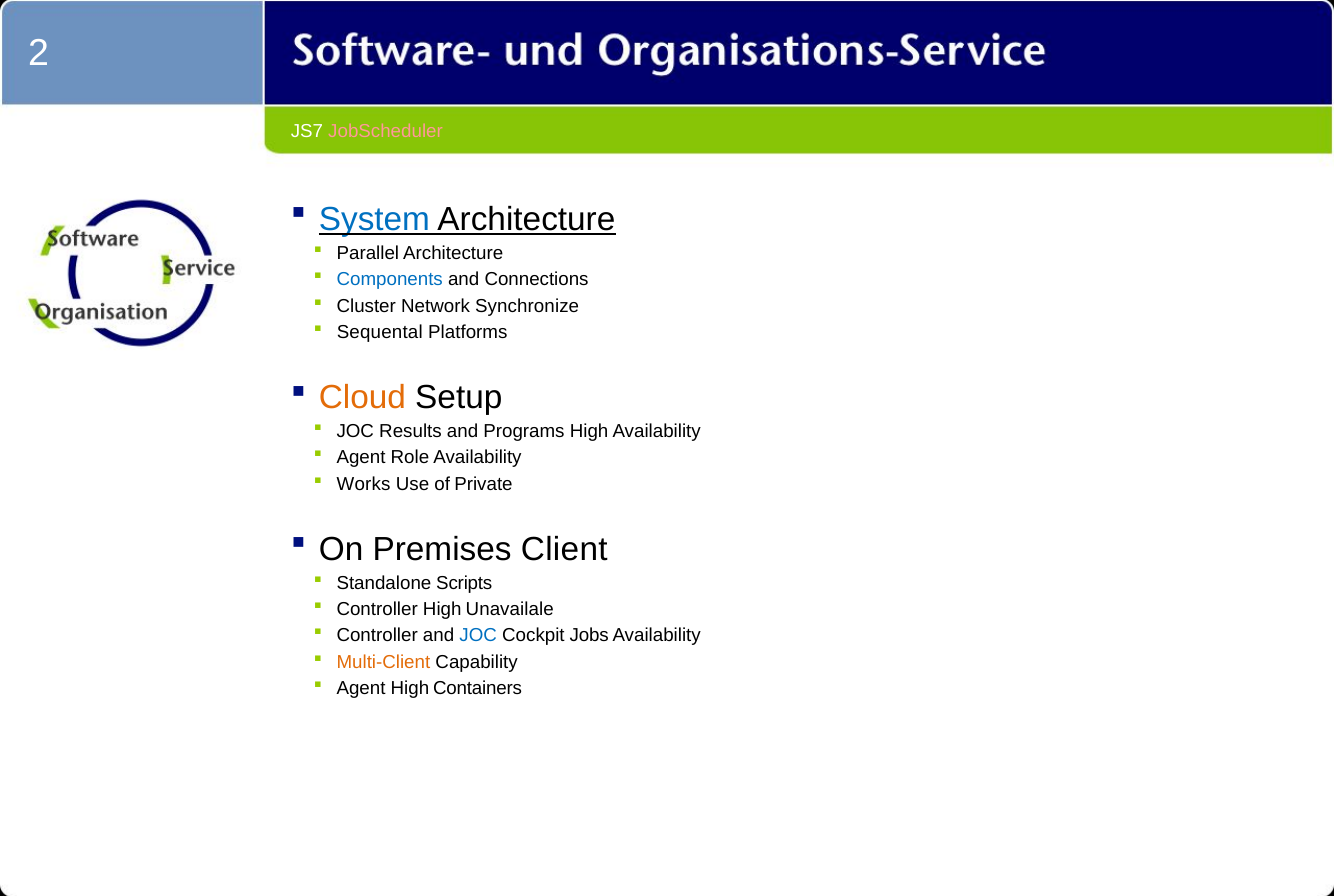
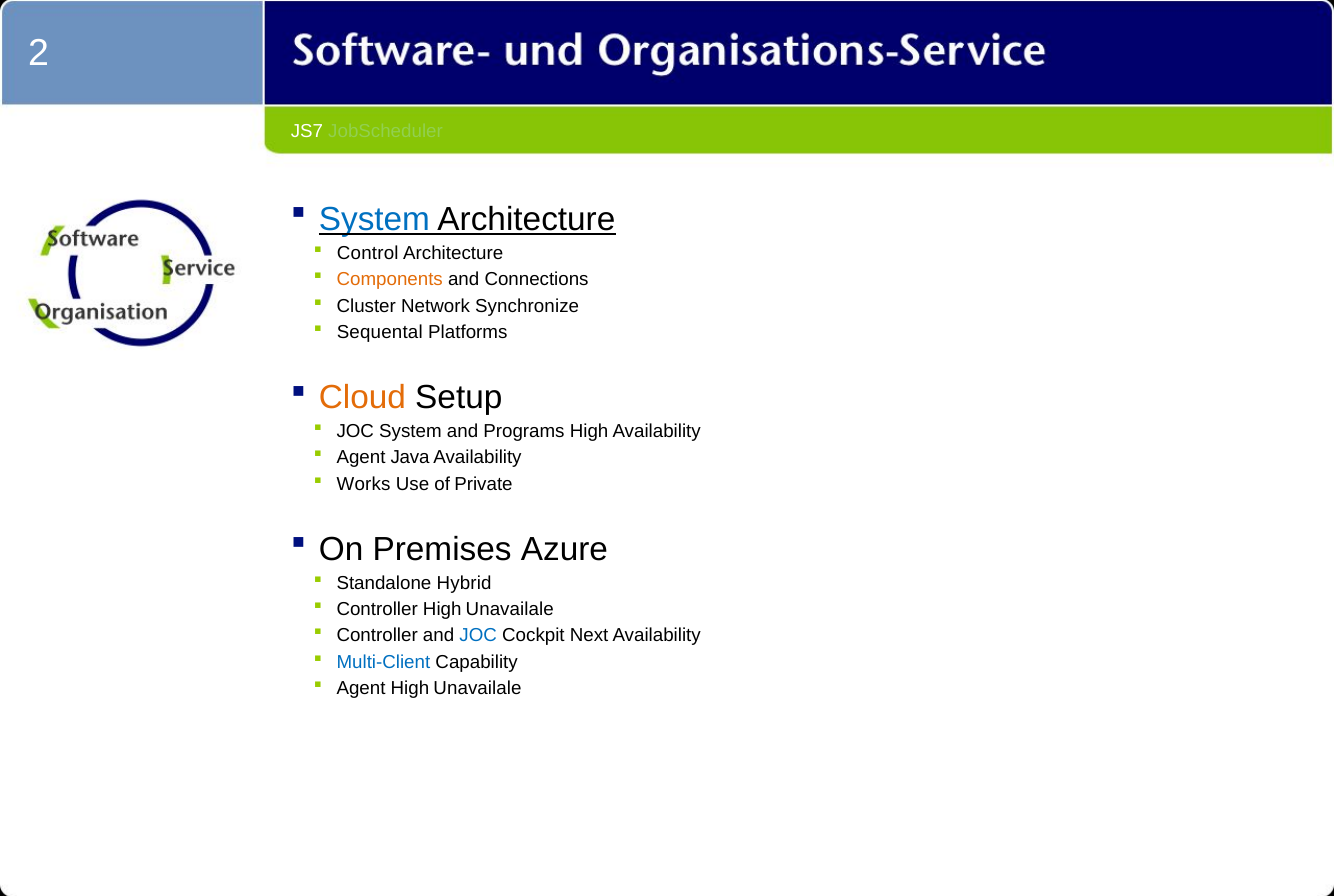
JobScheduler colour: pink -> light green (386, 131)
Parallel: Parallel -> Control (368, 253)
Components colour: blue -> orange (390, 280)
JOC Results: Results -> System (410, 431)
Role: Role -> Java (410, 458)
Client: Client -> Azure (564, 549)
Scripts: Scripts -> Hybrid (464, 583)
Jobs: Jobs -> Next (589, 636)
Multi-Client colour: orange -> blue (383, 662)
Agent High Containers: Containers -> Unavailale (477, 688)
